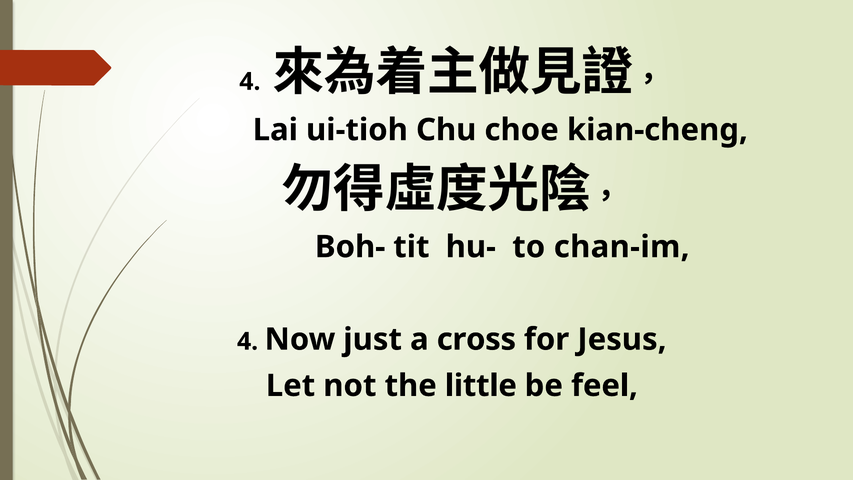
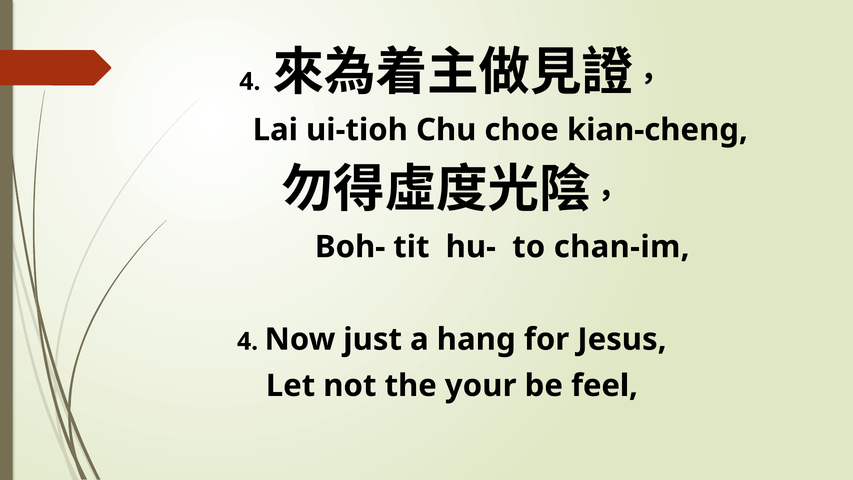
cross: cross -> hang (476, 339)
little: little -> your (481, 386)
